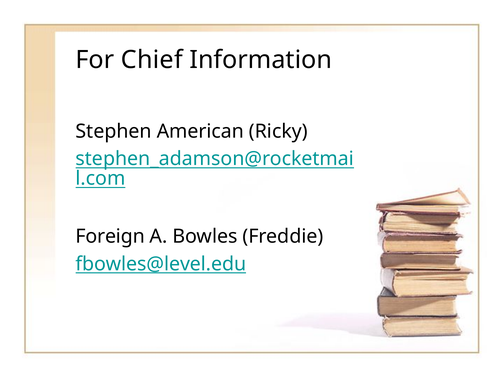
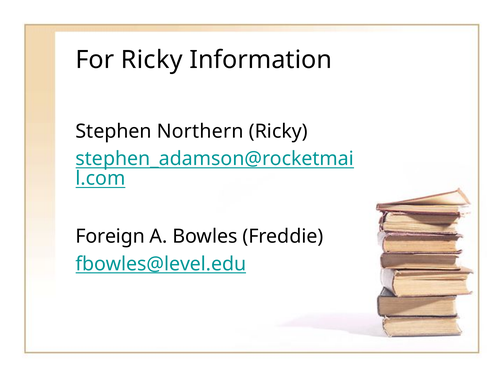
For Chief: Chief -> Ricky (152, 60)
American: American -> Northern (200, 131)
